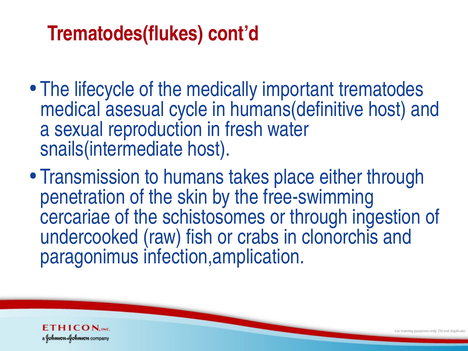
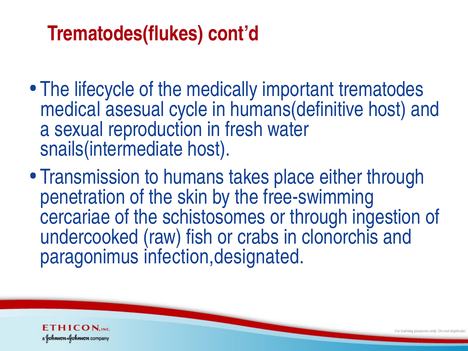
infection,amplication: infection,amplication -> infection,designated (224, 257)
